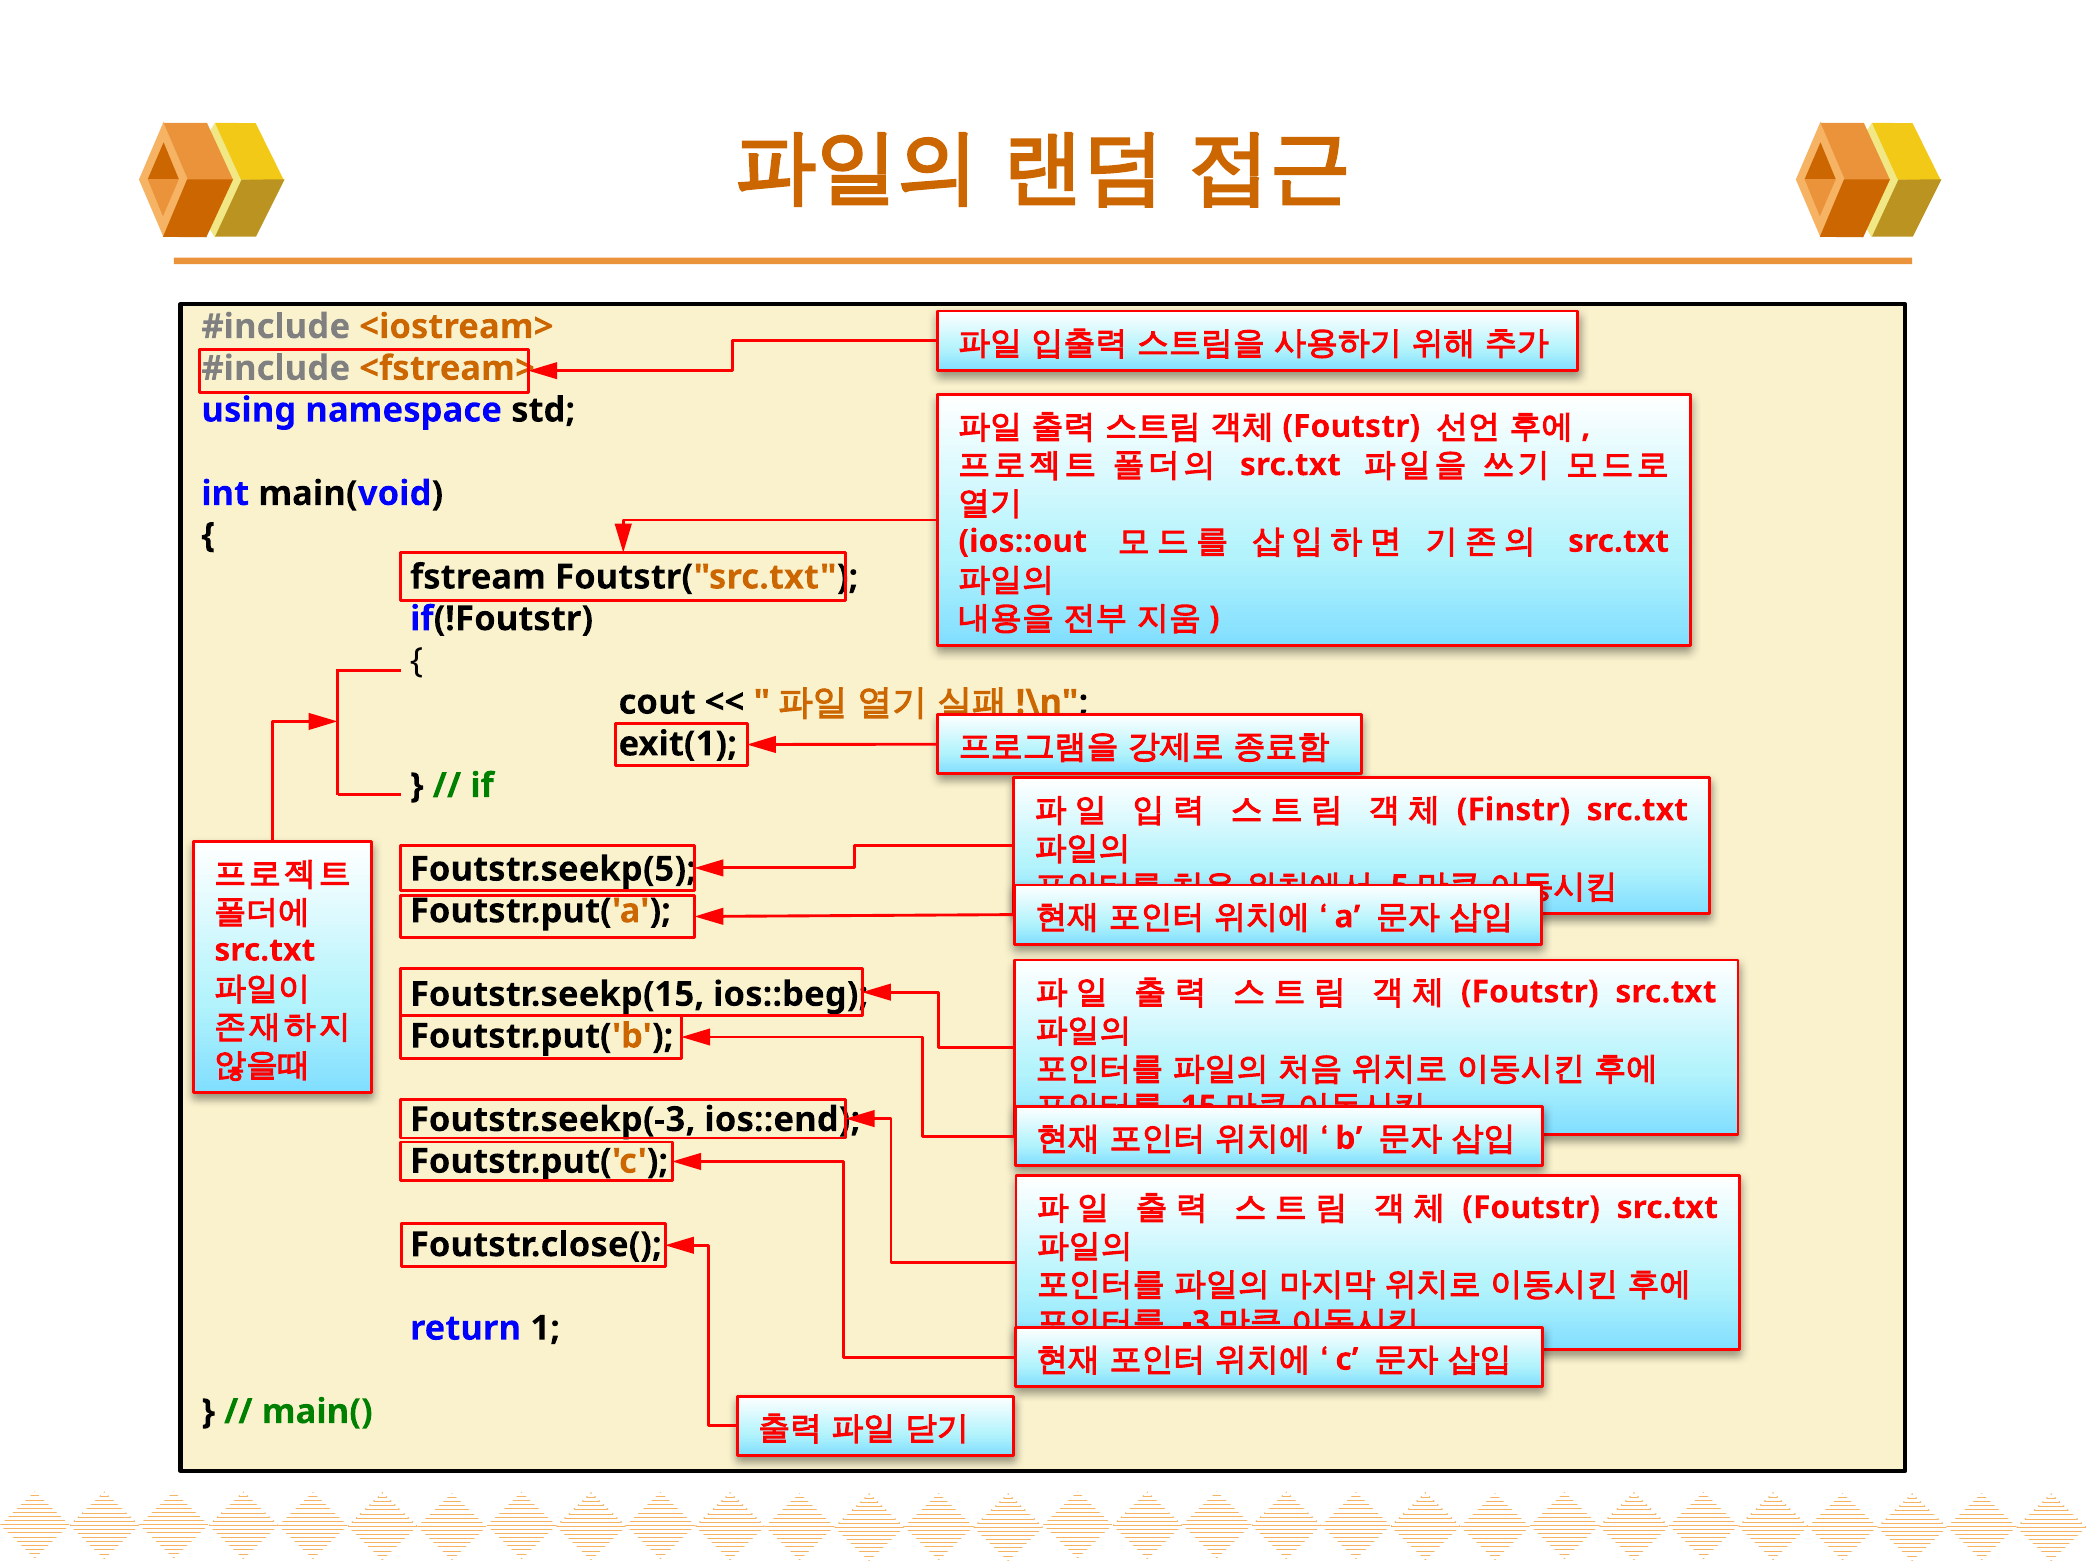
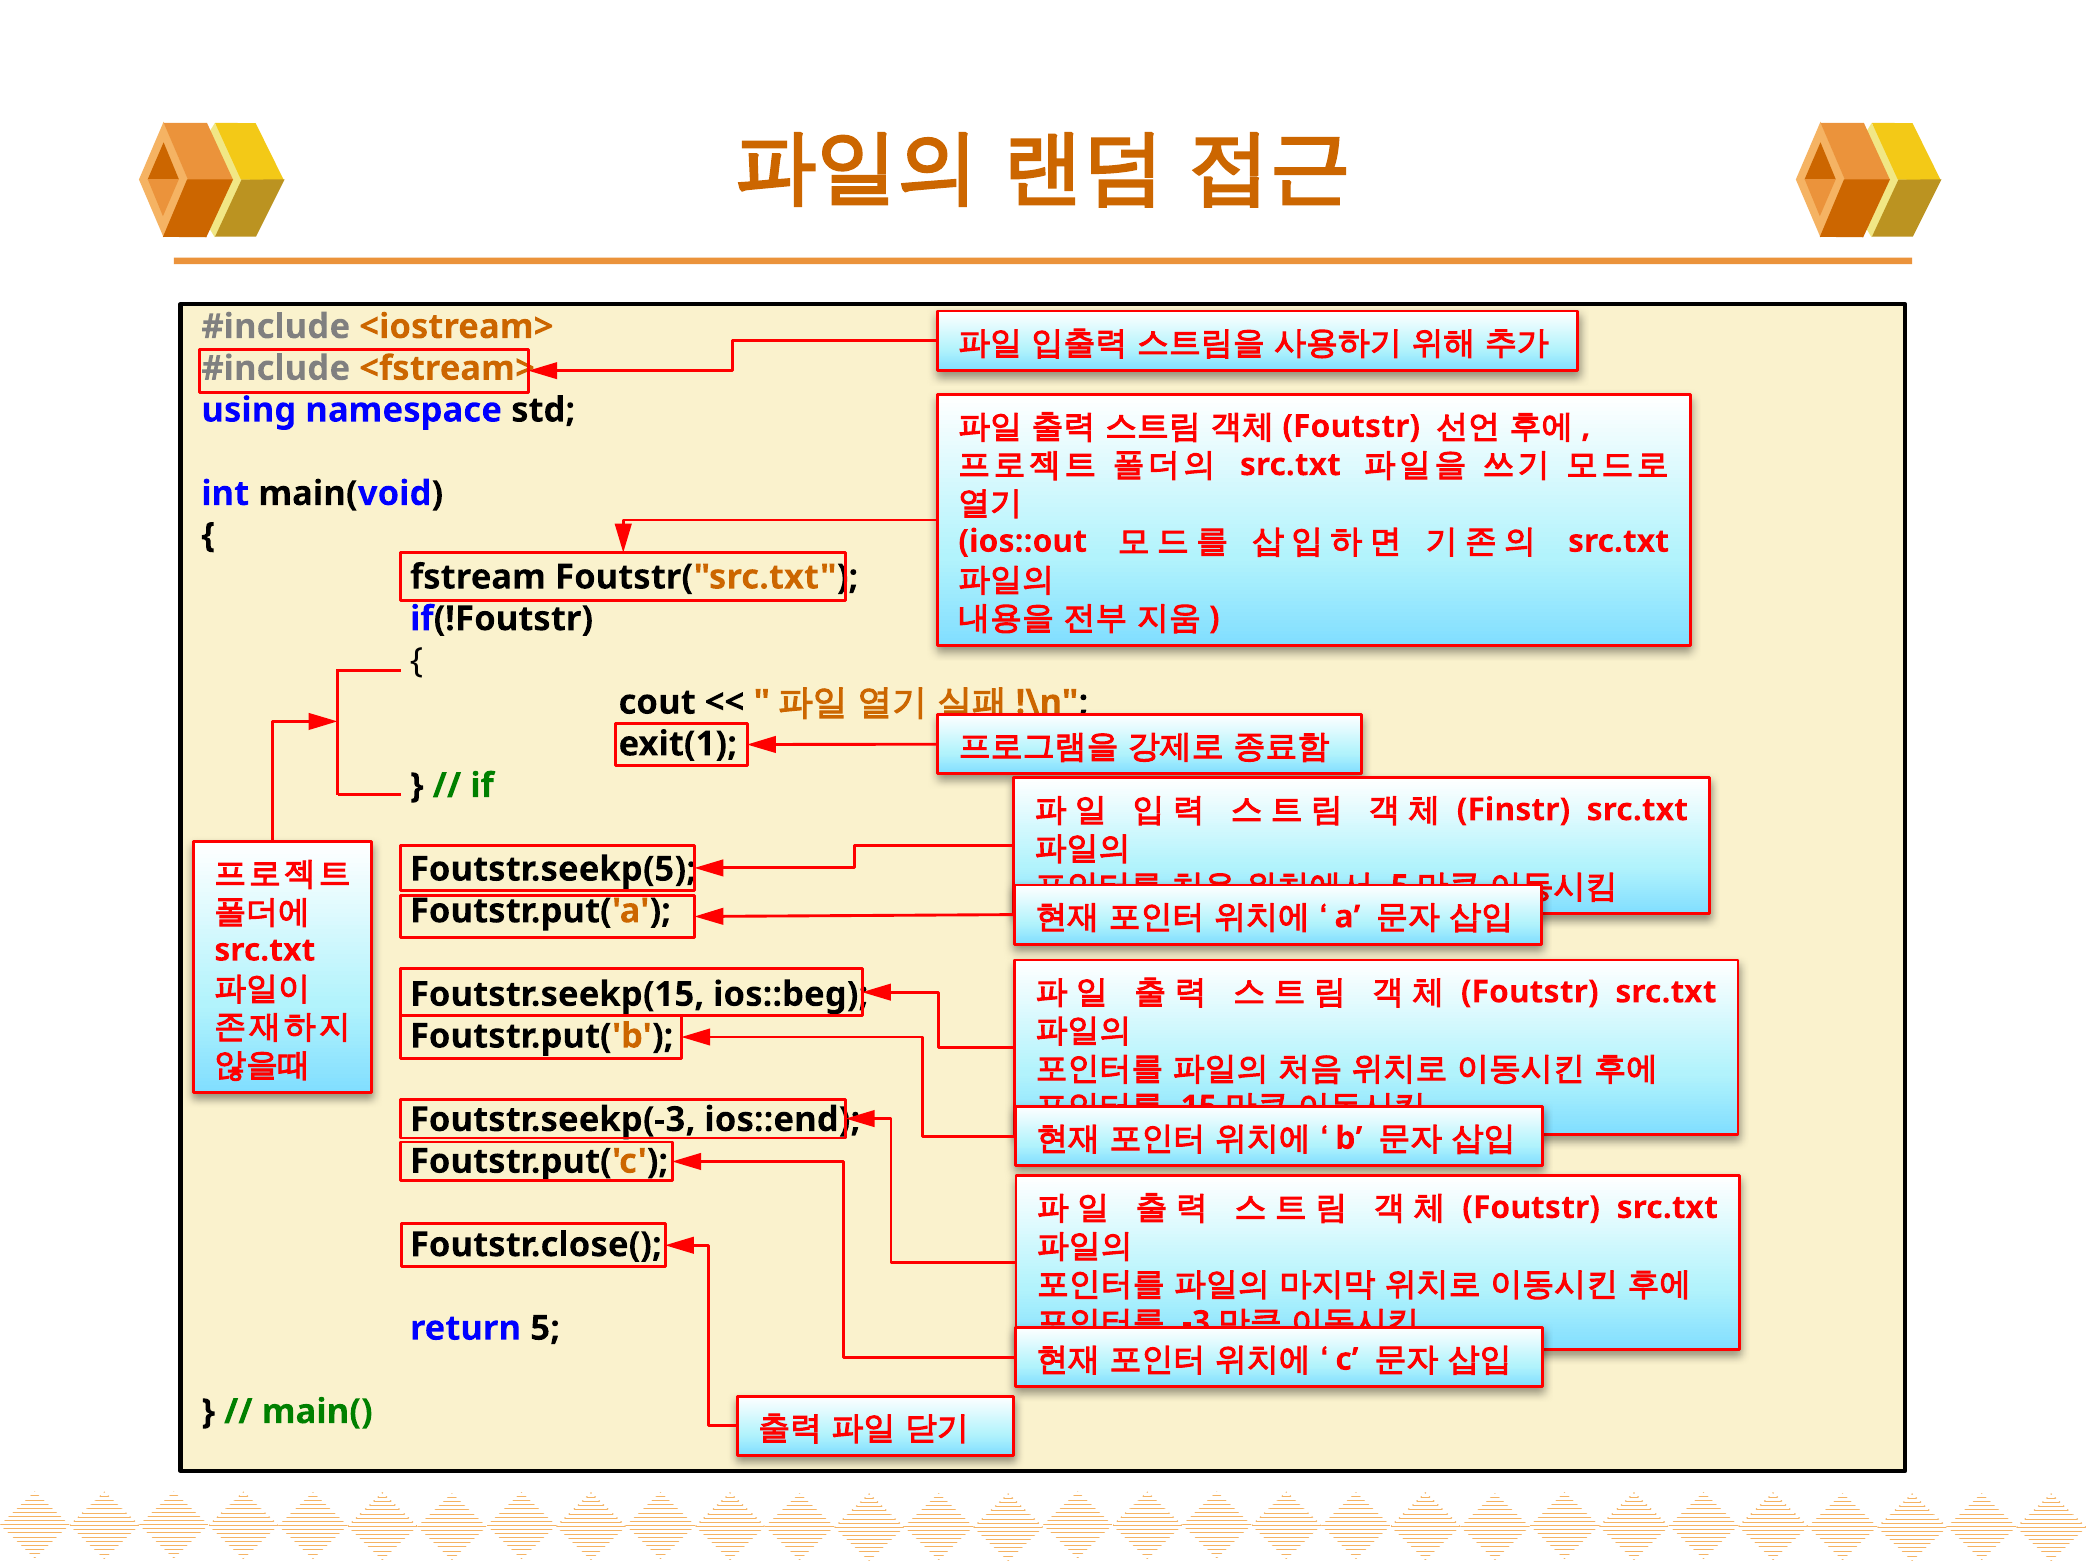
return 1: 1 -> 5 (545, 1328)
